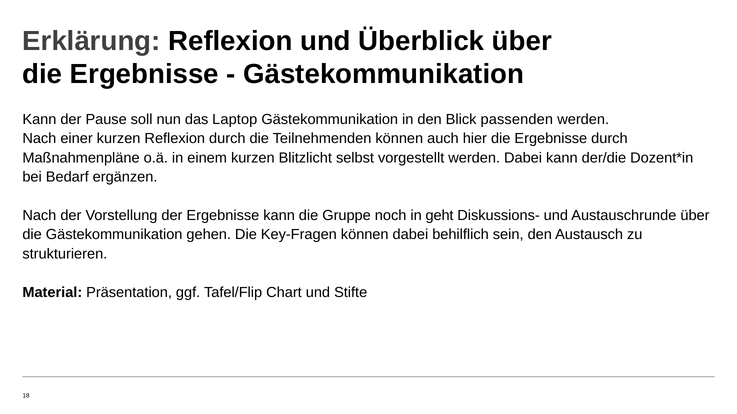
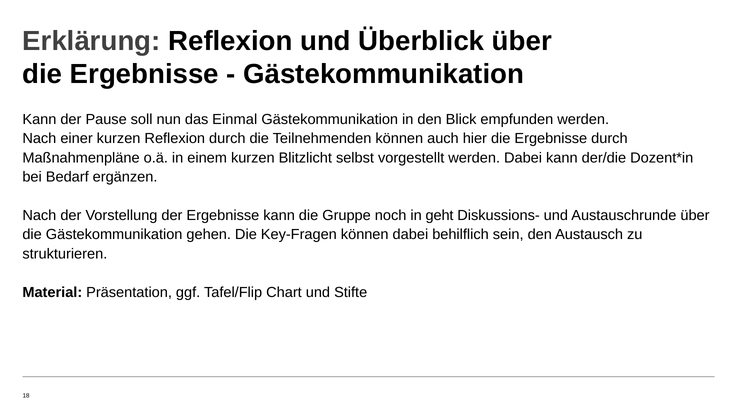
Laptop: Laptop -> Einmal (235, 119)
passenden: passenden -> empfunden (517, 119)
